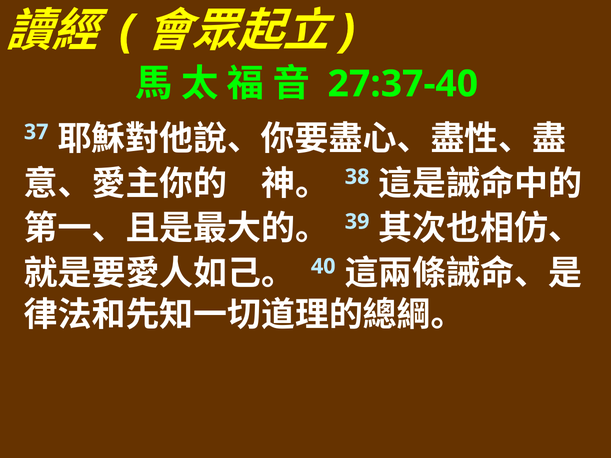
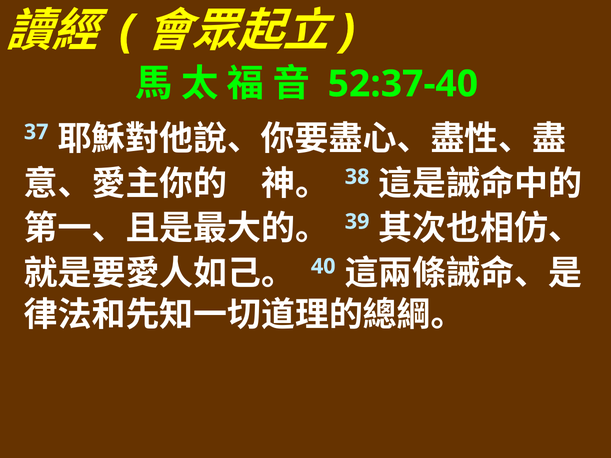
27:37-40: 27:37-40 -> 52:37-40 (403, 84)
